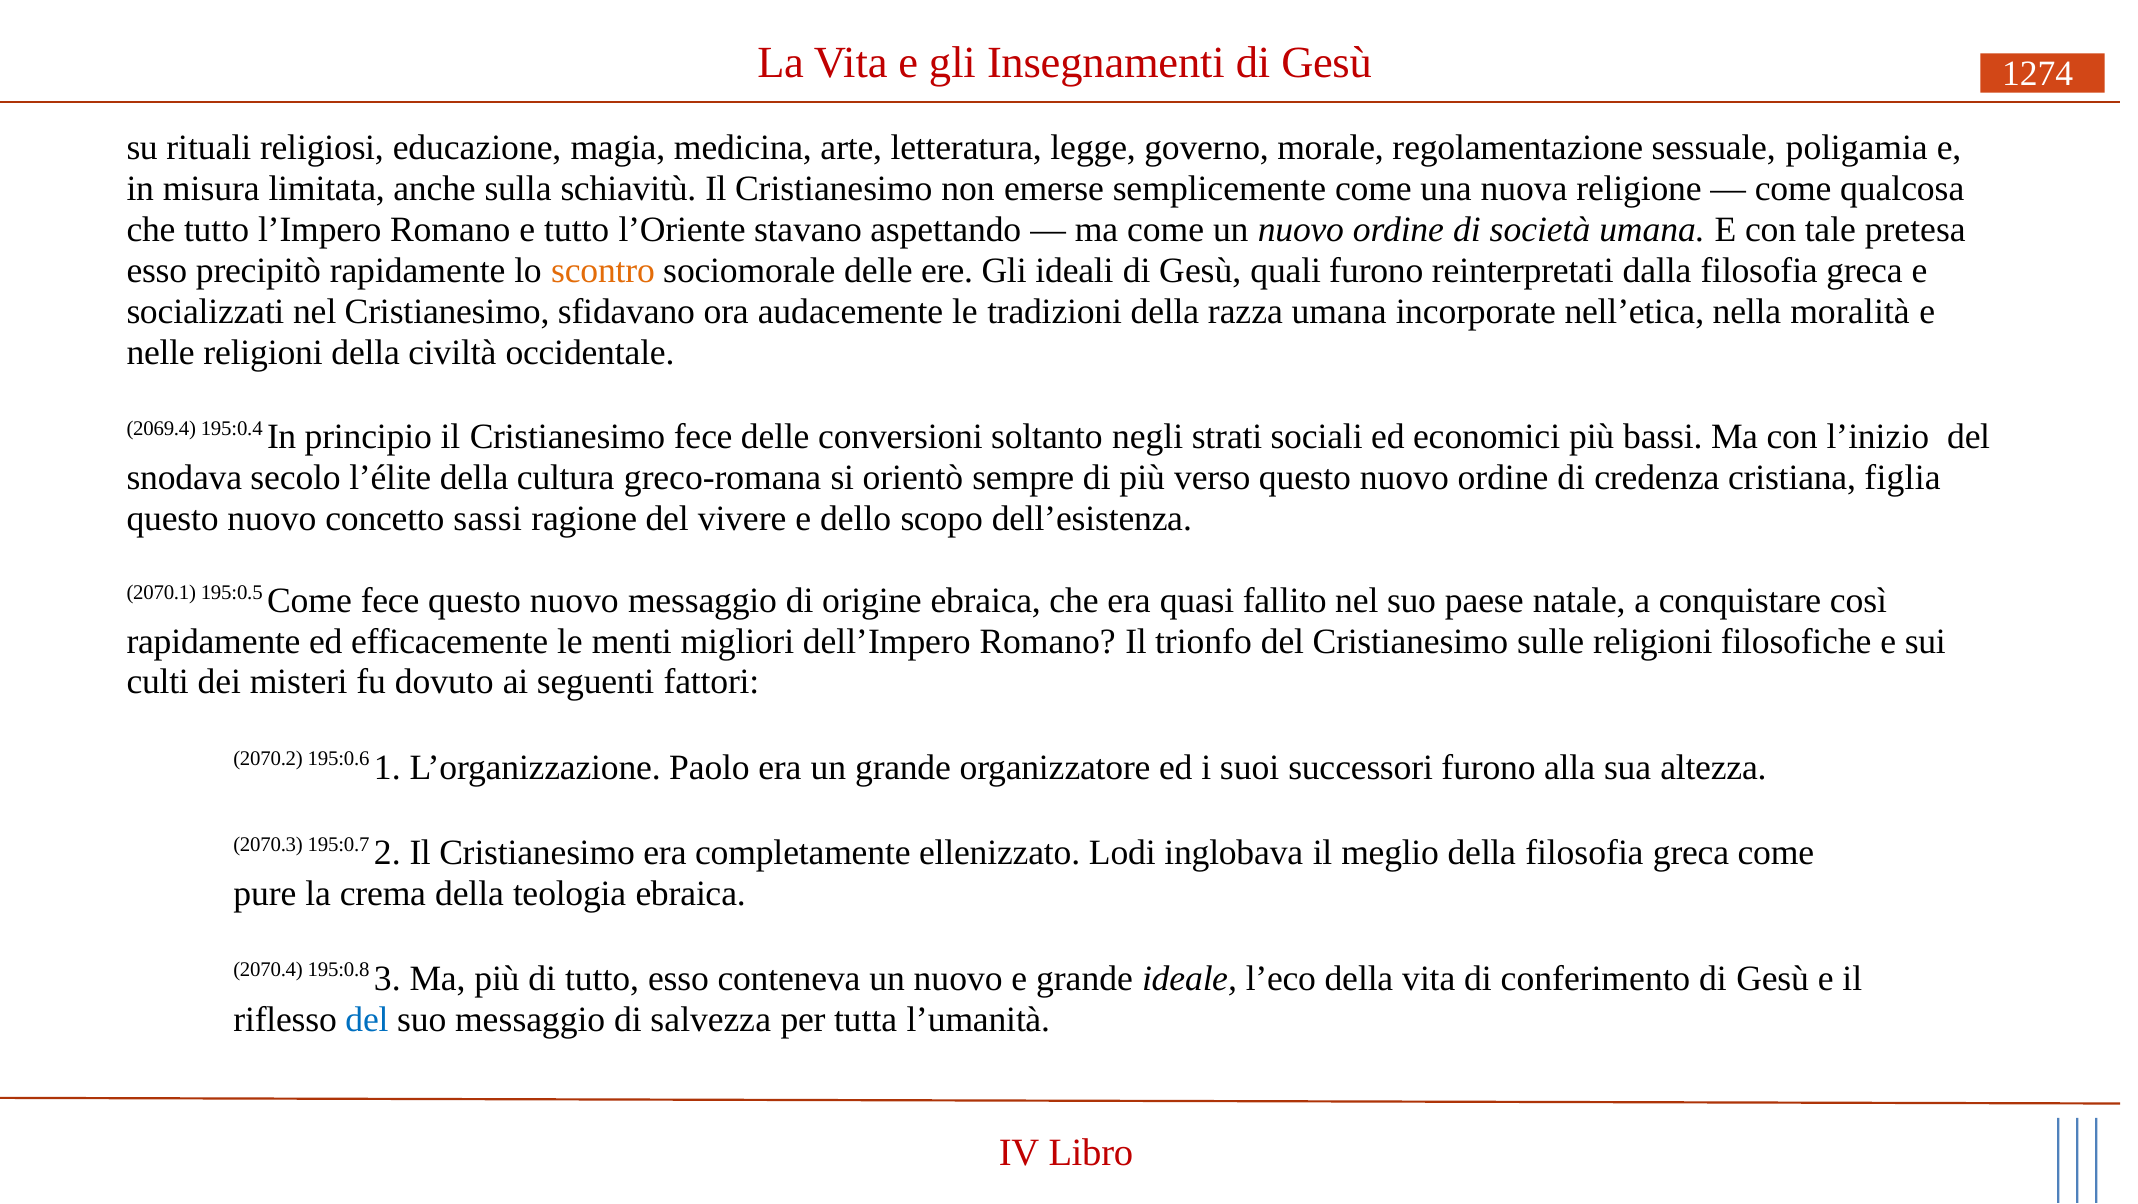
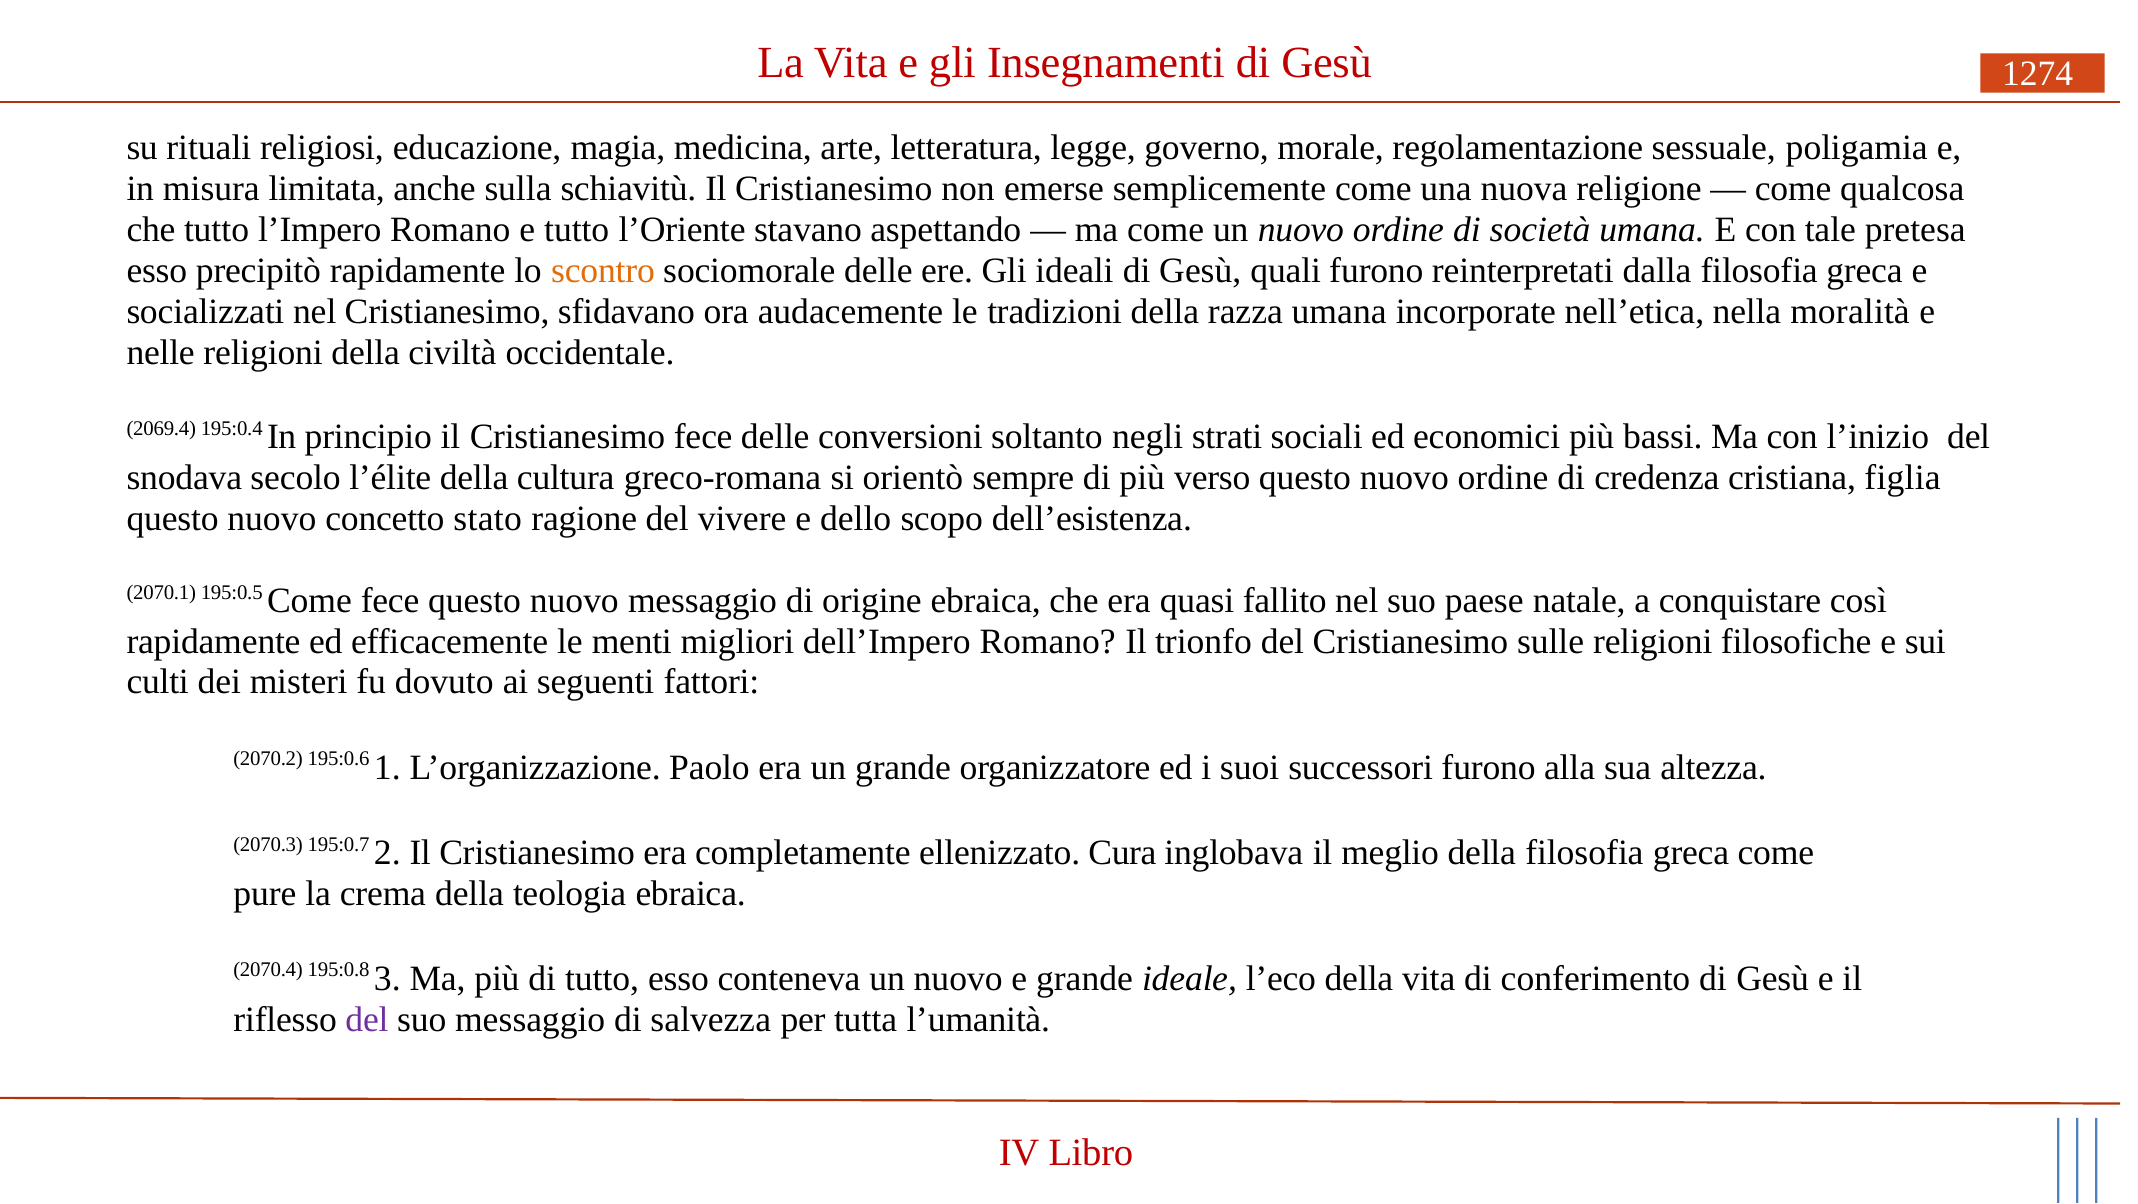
sassi: sassi -> stato (488, 519)
Lodi: Lodi -> Cura (1122, 853)
del colour: blue -> purple (367, 1020)
